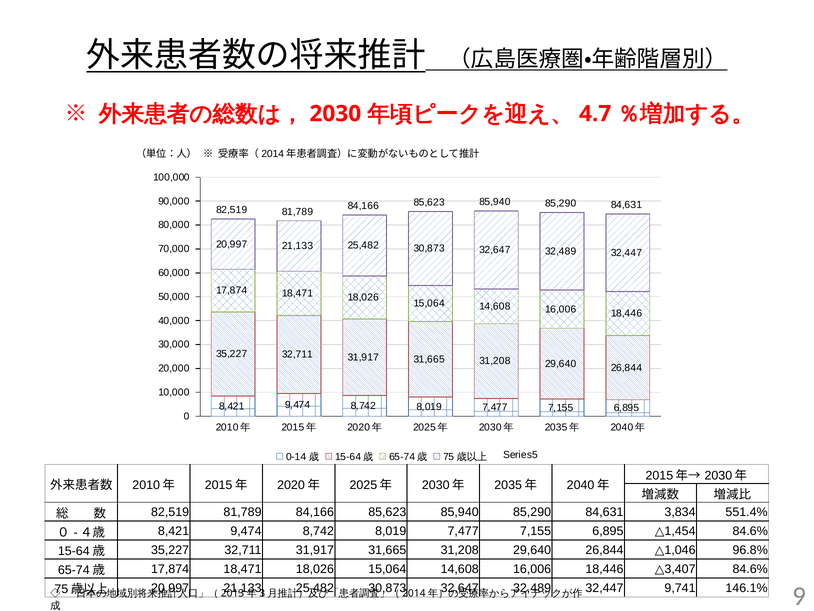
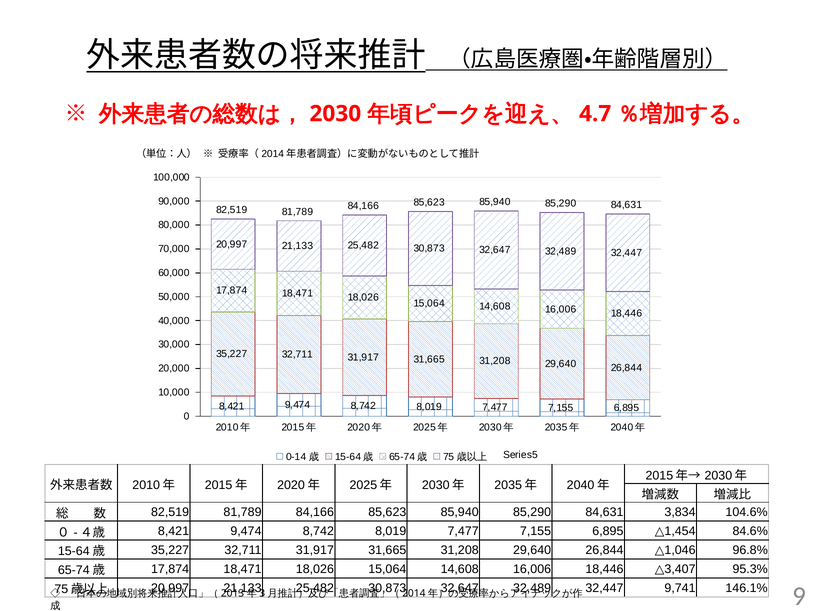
551.4%: 551.4% -> 104.6% (747, 512)
△3,407 84.6%: 84.6% -> 95.3% (750, 569)
